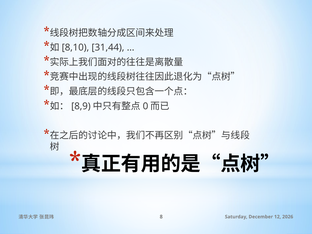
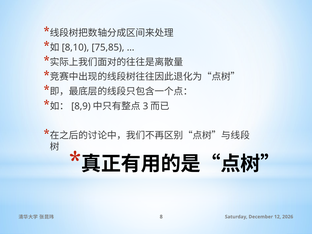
31,44: 31,44 -> 75,85 (108, 48)
0: 0 -> 3 (146, 106)
